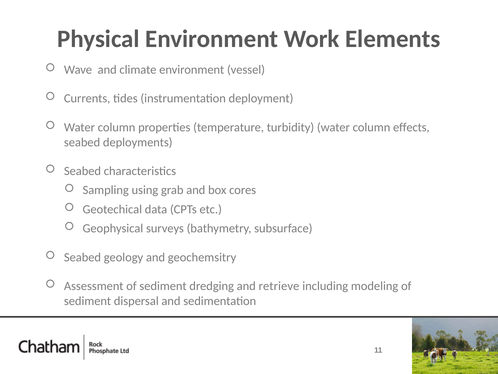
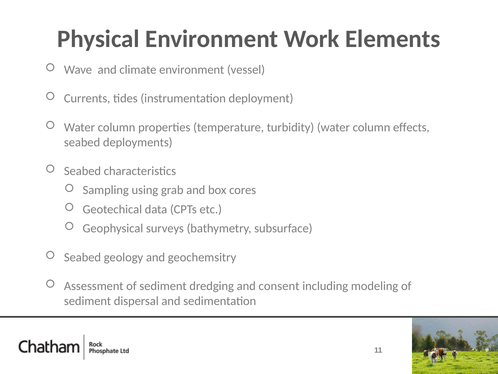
retrieve: retrieve -> consent (279, 286)
